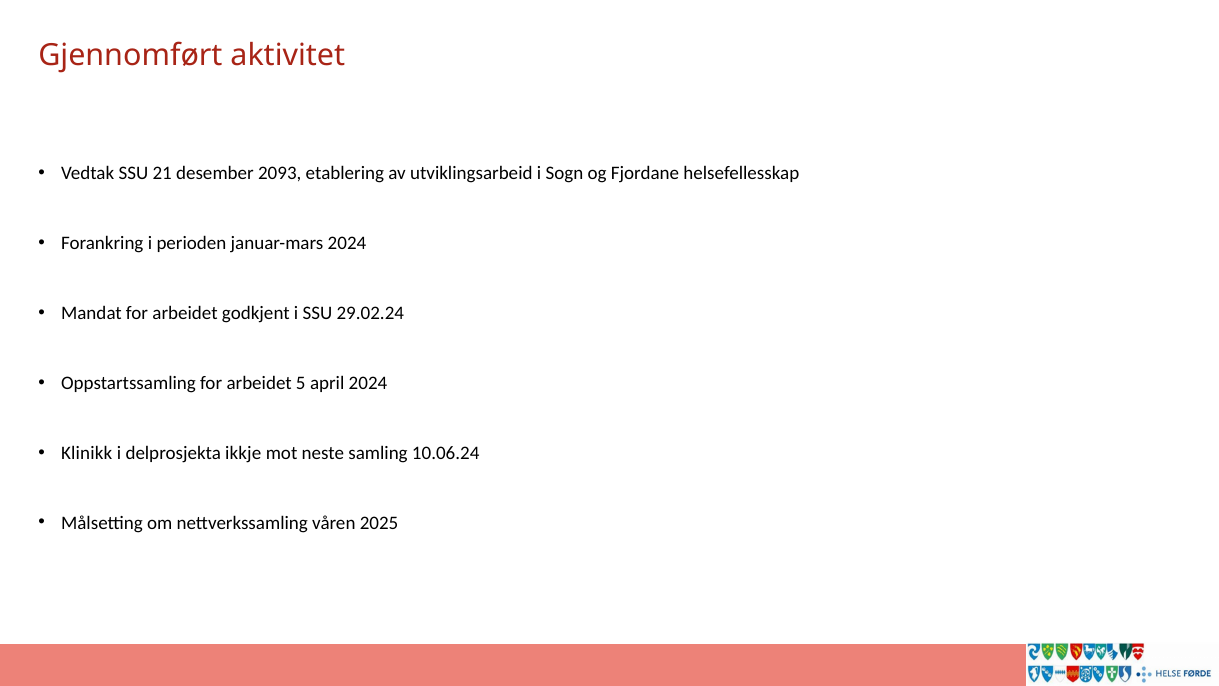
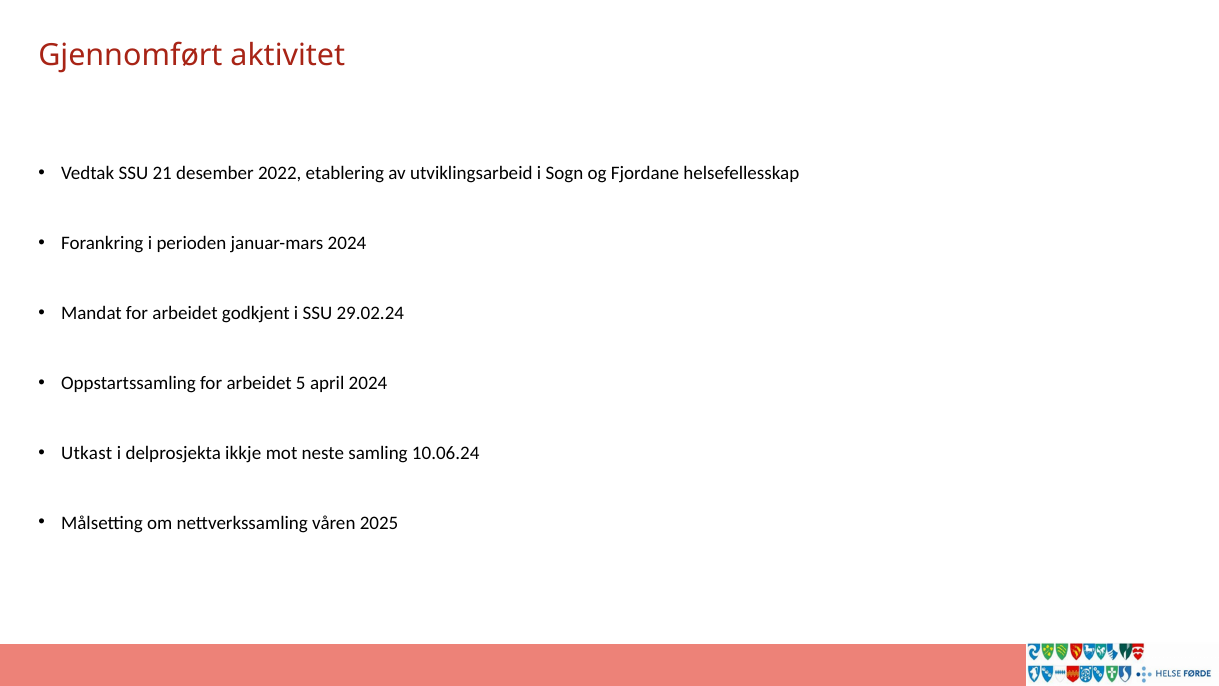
2093: 2093 -> 2022 (280, 174)
Klinikk: Klinikk -> Utkast (87, 453)
